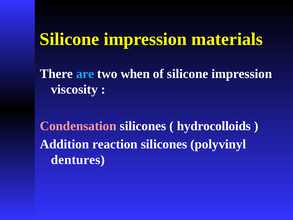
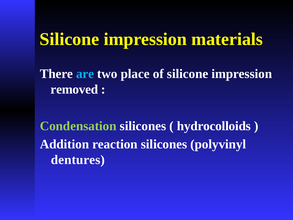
when: when -> place (135, 74)
viscosity: viscosity -> removed (74, 89)
Condensation colour: pink -> light green (78, 126)
